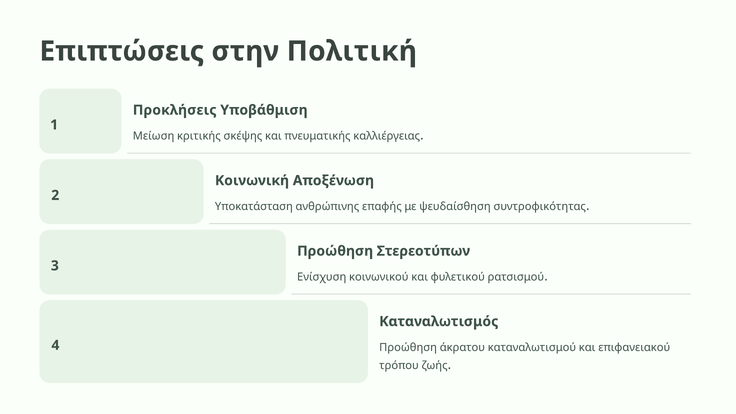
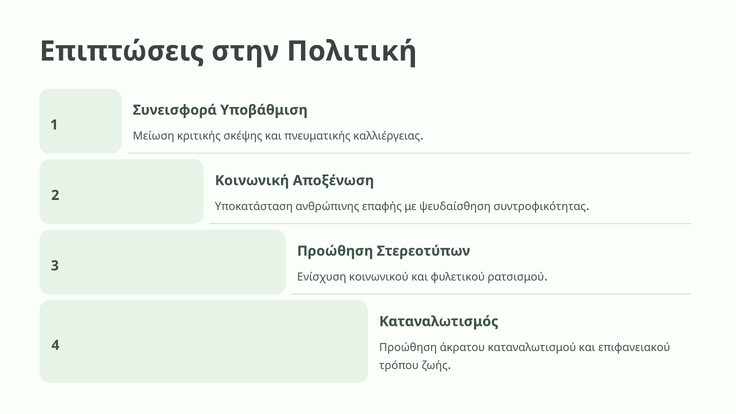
Προκλήσεις: Προκλήσεις -> Συνεισφορά (175, 110)
